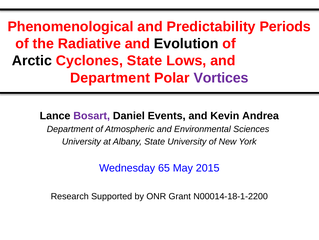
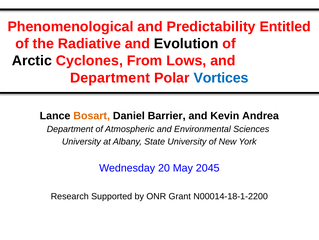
Periods: Periods -> Entitled (285, 27)
Cyclones State: State -> From (145, 61)
Vortices colour: purple -> blue (221, 78)
Bosart colour: purple -> orange (92, 115)
Events: Events -> Barrier (167, 115)
65: 65 -> 20 (164, 168)
2015: 2015 -> 2045 (208, 168)
